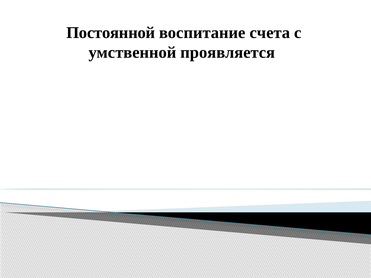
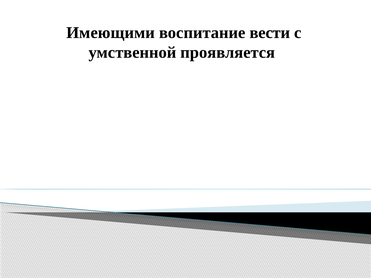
Постоянной: Постоянной -> Имеющими (111, 33)
счета: счета -> вести (270, 33)
